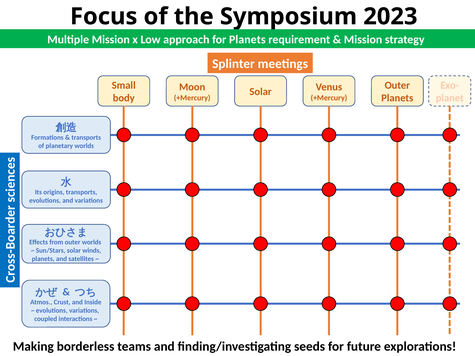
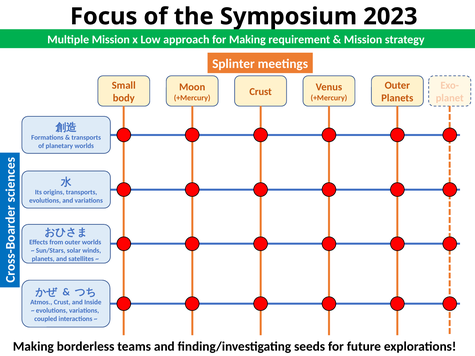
for Planets: Planets -> Making (247, 40)
Solar: Solar -> Crust (261, 92)
